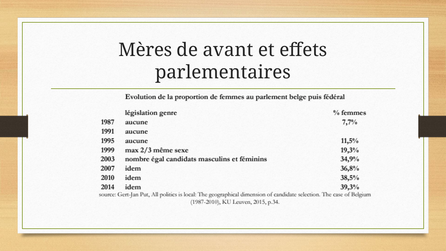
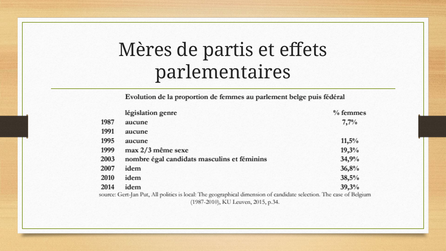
avant: avant -> partis (228, 50)
